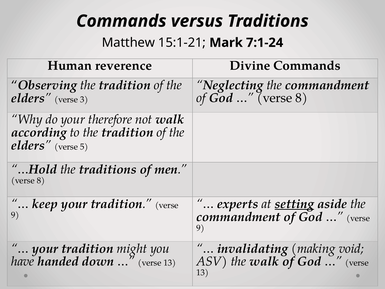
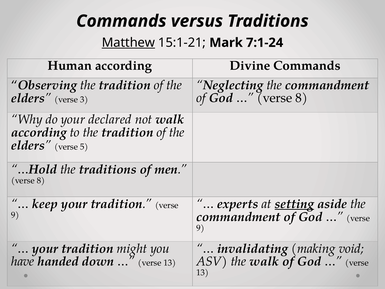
Matthew underline: none -> present (128, 43)
Human reverence: reverence -> according (124, 66)
therefore: therefore -> declared (110, 119)
